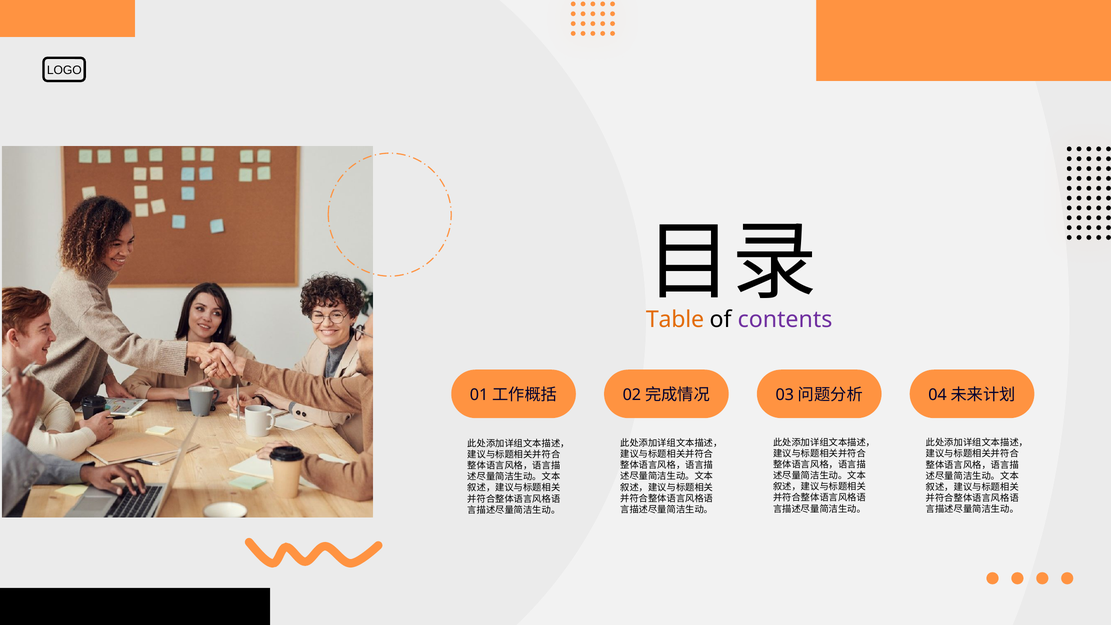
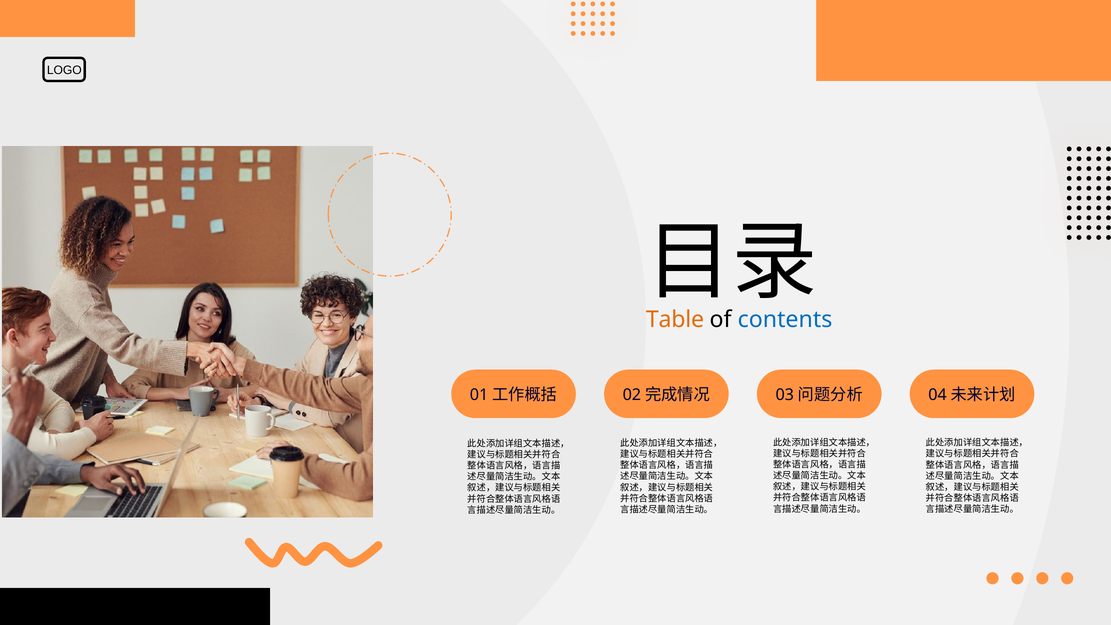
contents colour: purple -> blue (785, 319)
